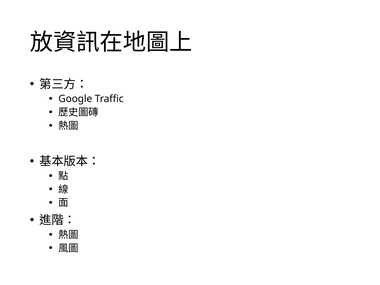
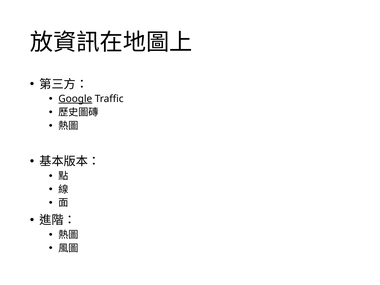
Google underline: none -> present (75, 99)
